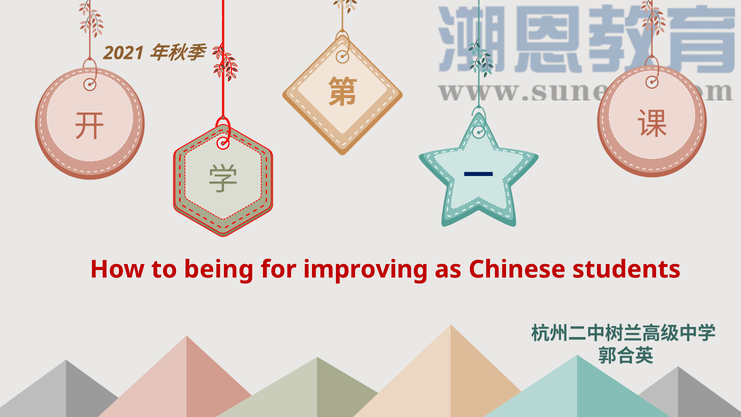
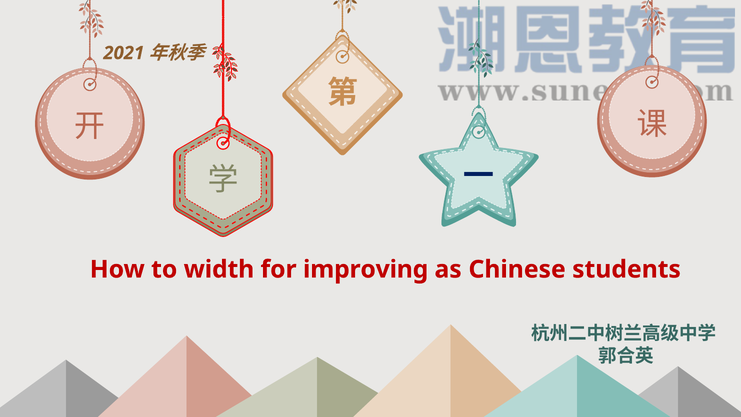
being: being -> width (219, 269)
